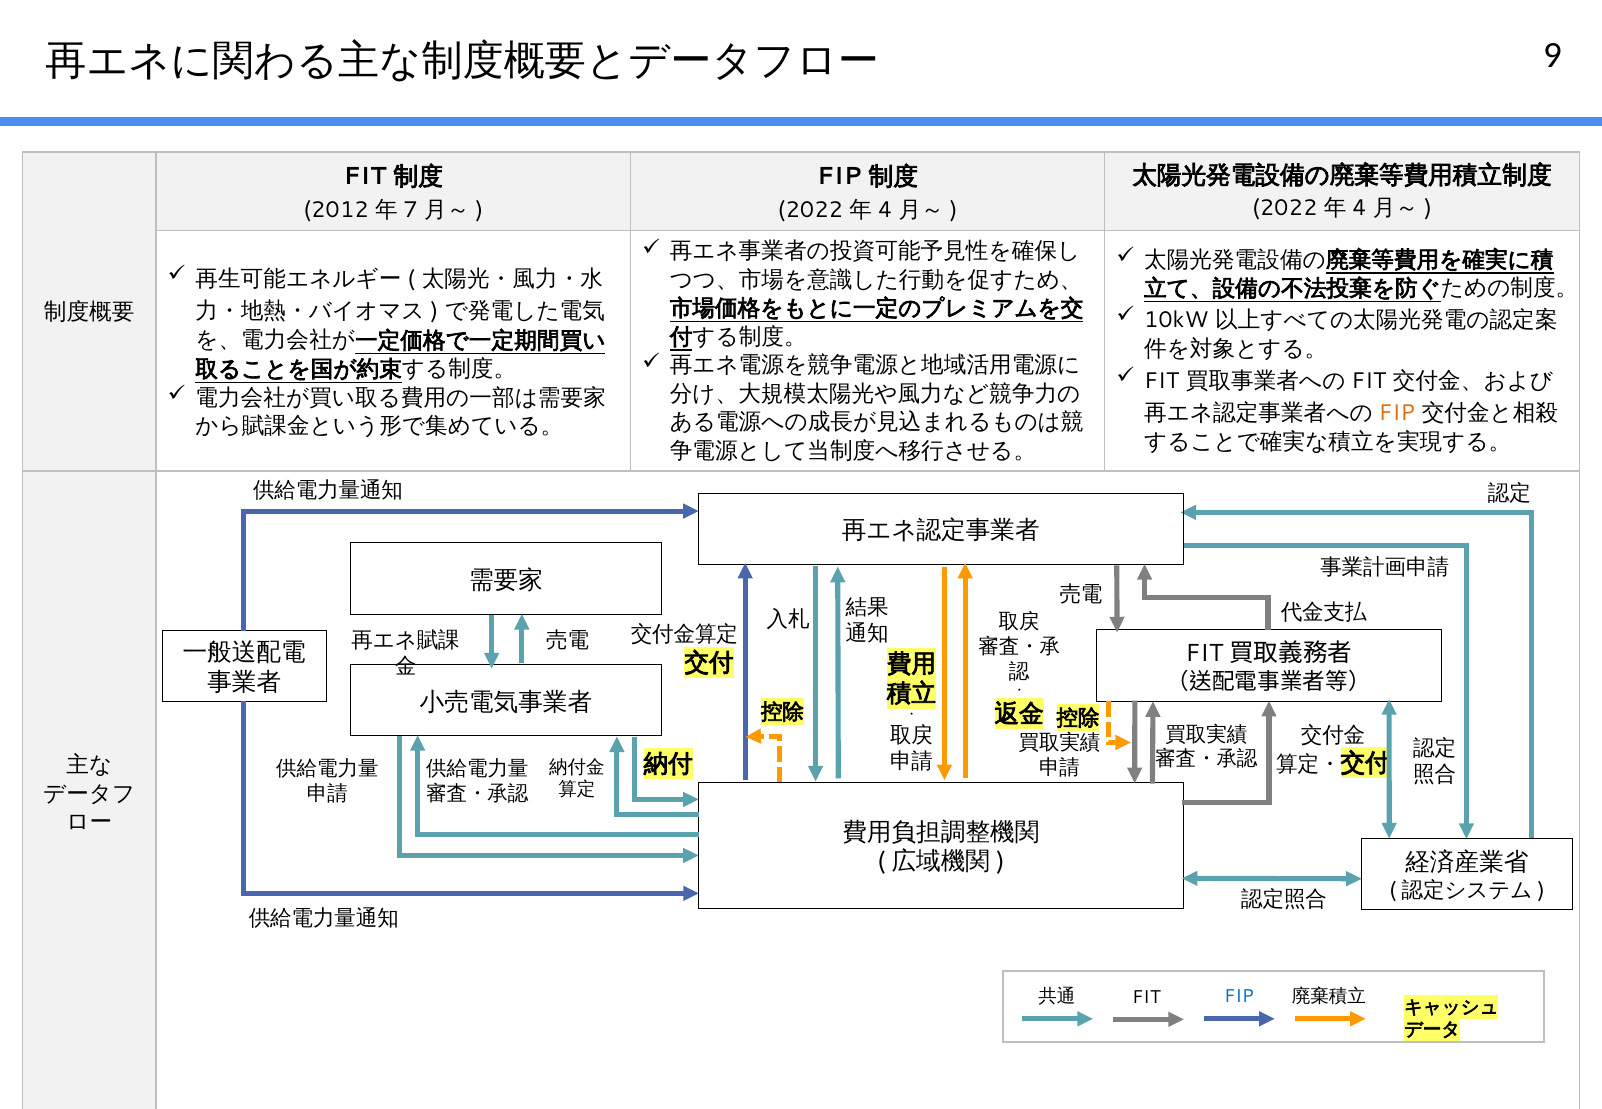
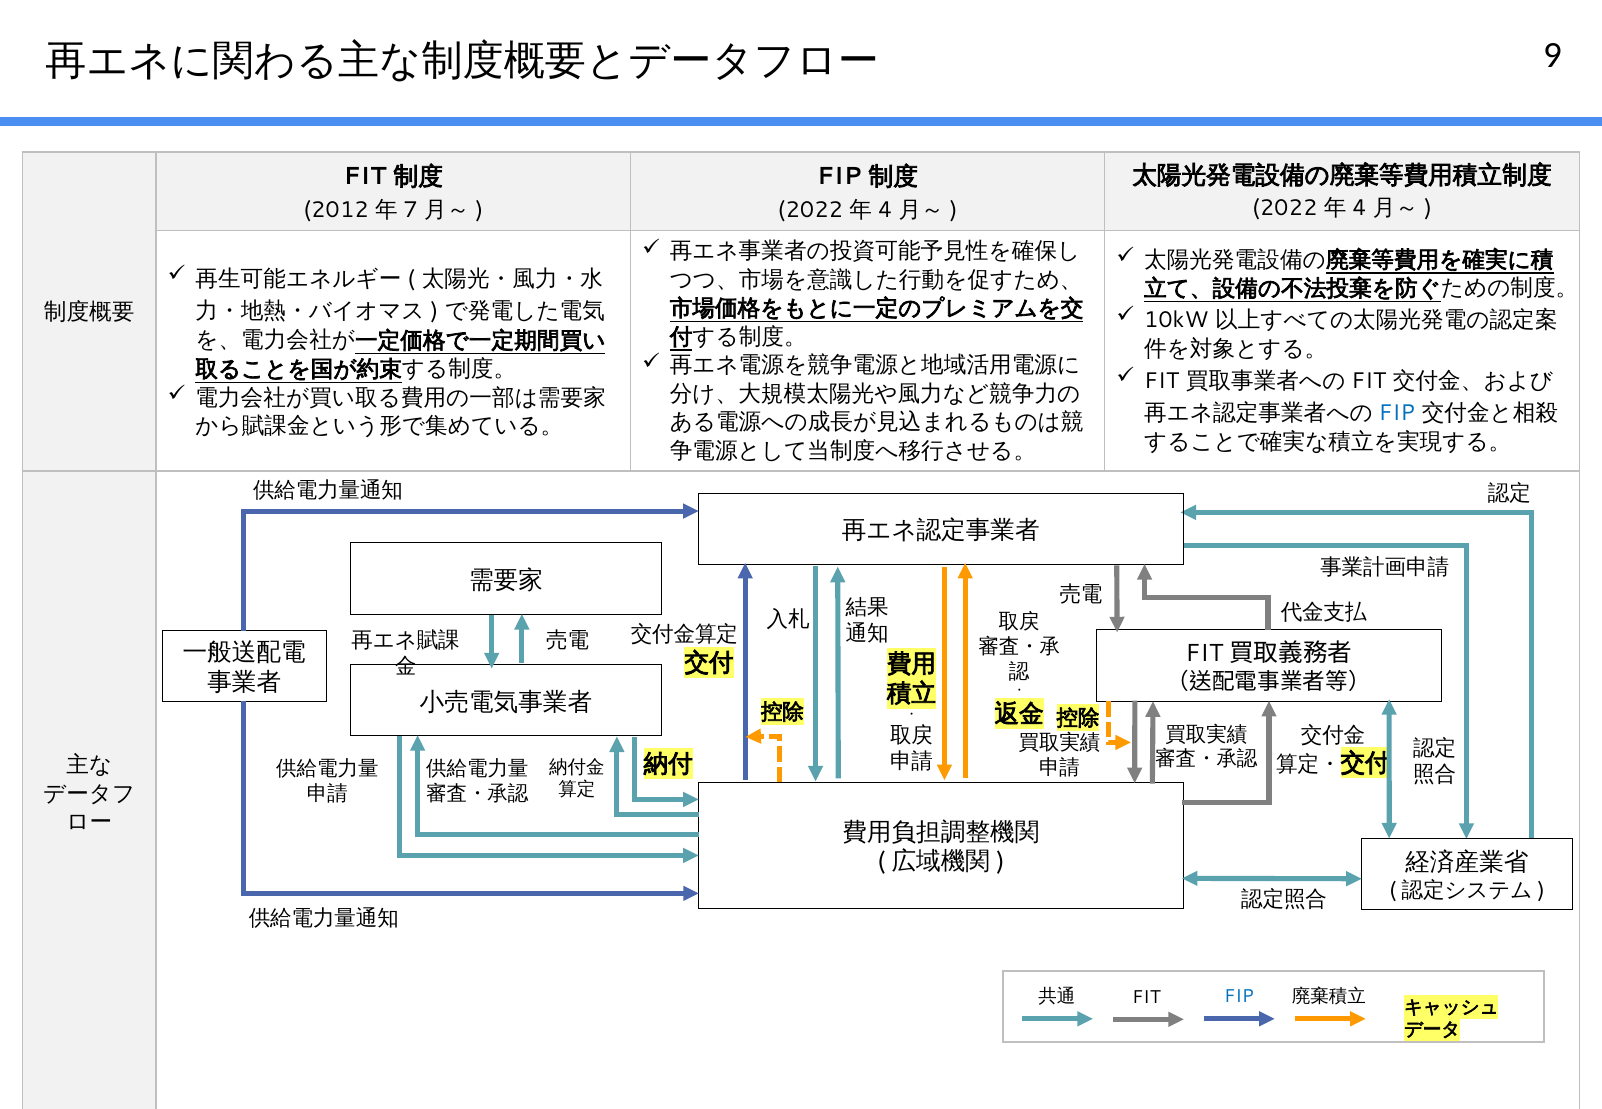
FIP colour: orange -> blue (1397, 413)
